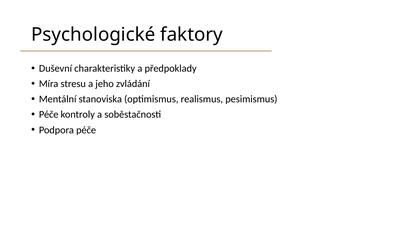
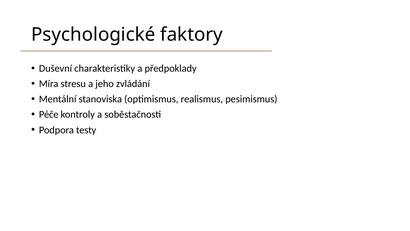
Podpora péče: péče -> testy (86, 130)
